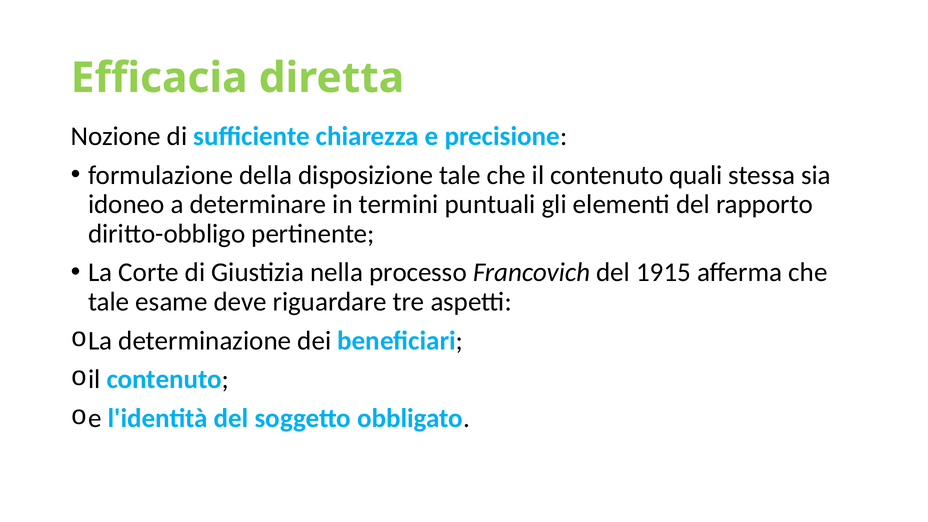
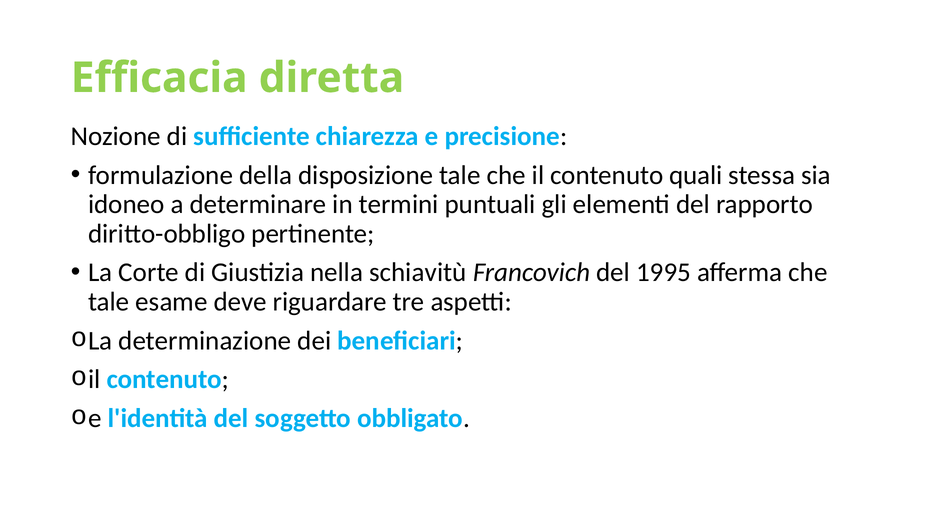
processo: processo -> schiavitù (418, 272)
1915: 1915 -> 1995 (664, 272)
